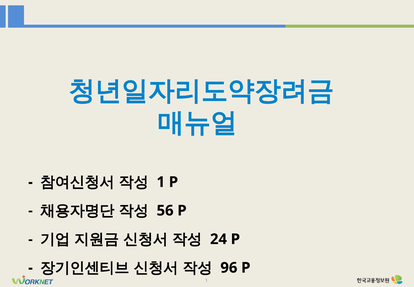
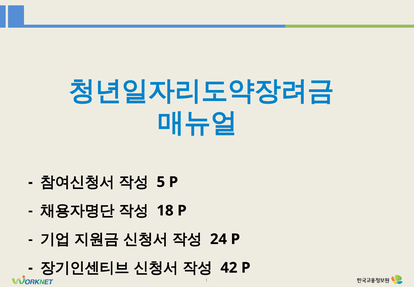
1: 1 -> 5 (161, 182)
56: 56 -> 18 (165, 210)
96: 96 -> 42 (229, 267)
